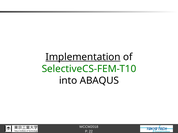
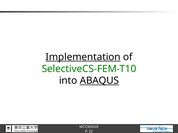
ABAQUS underline: none -> present (99, 81)
